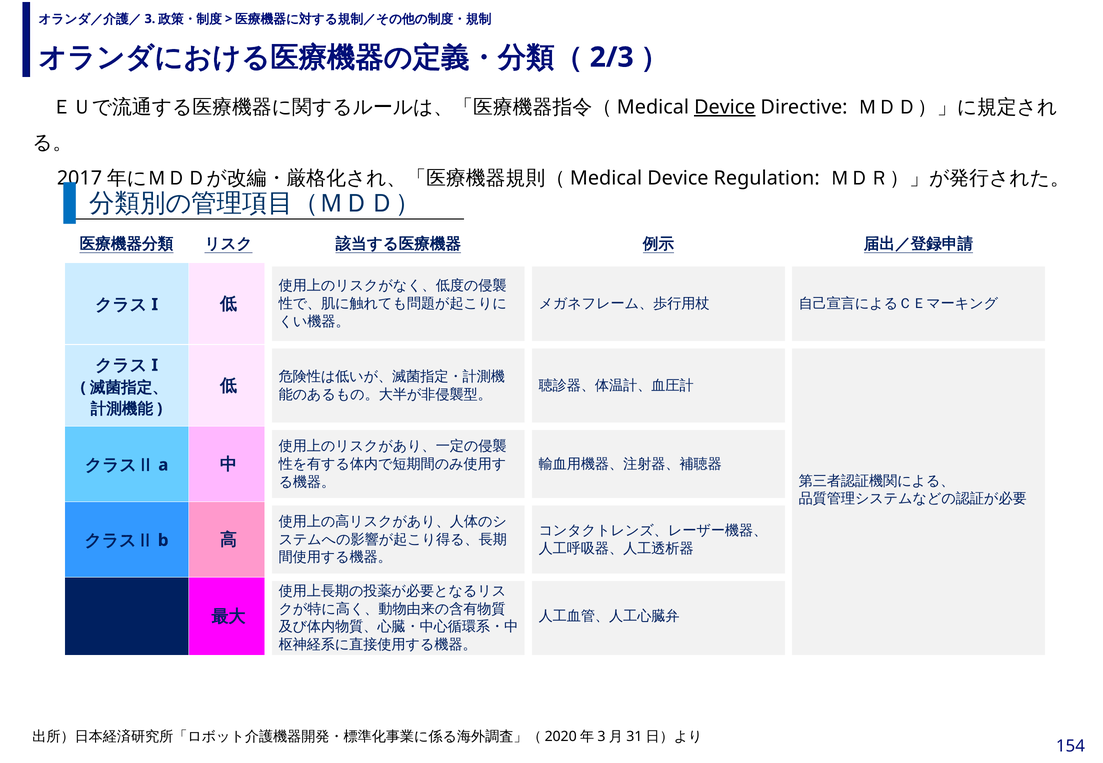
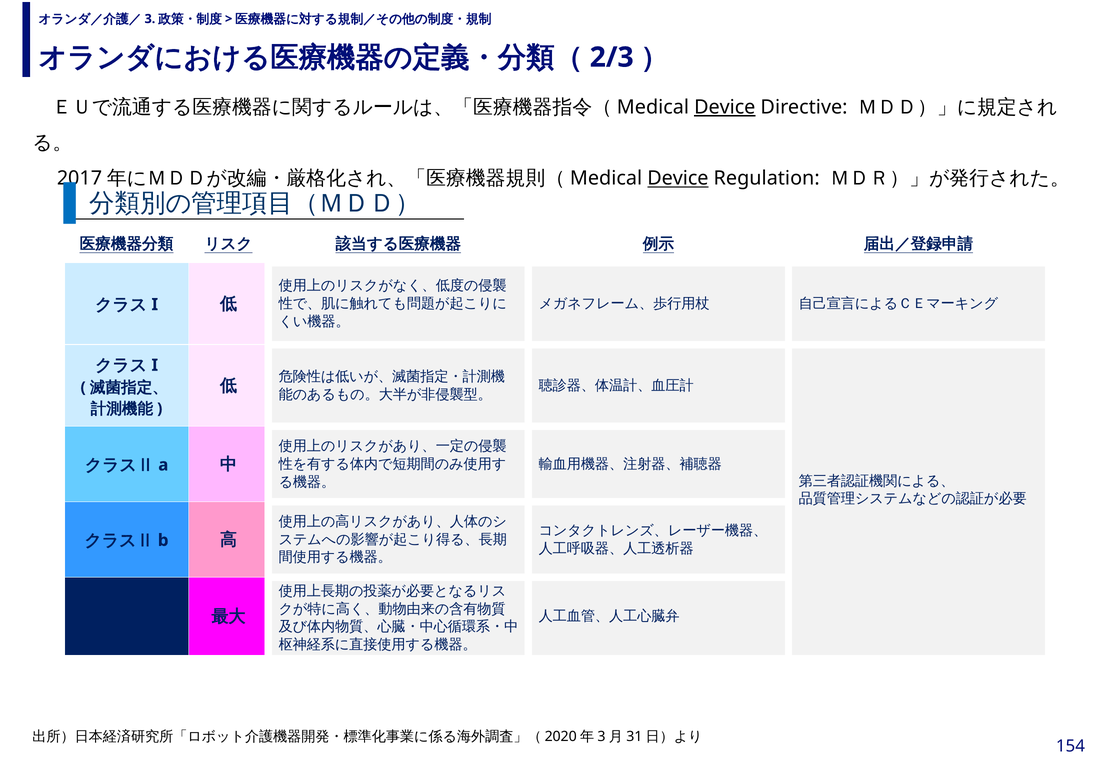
Device underline: none -> present (678, 179)
